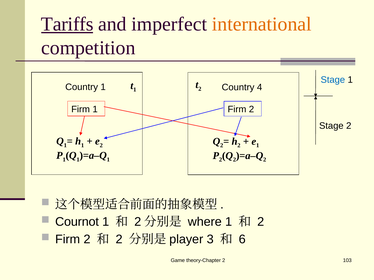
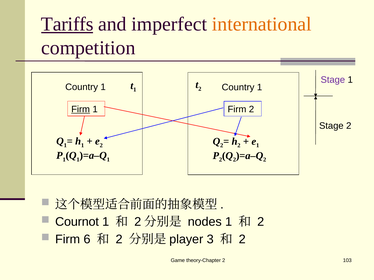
Stage colour: blue -> purple (333, 80)
4: 4 -> 1 (260, 87)
Firm underline: none -> present (81, 109)
where: where -> nodes (205, 222)
2: 2 -> 6 (87, 240)
6: 6 -> 2 (242, 240)
